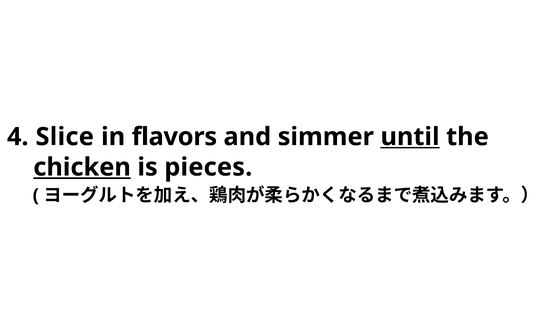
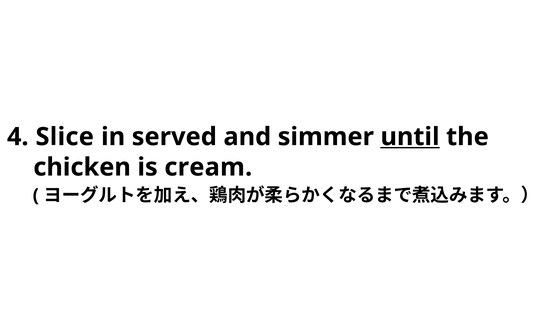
flavors: flavors -> served (174, 137)
chicken underline: present -> none (82, 167)
pieces: pieces -> cream (208, 167)
